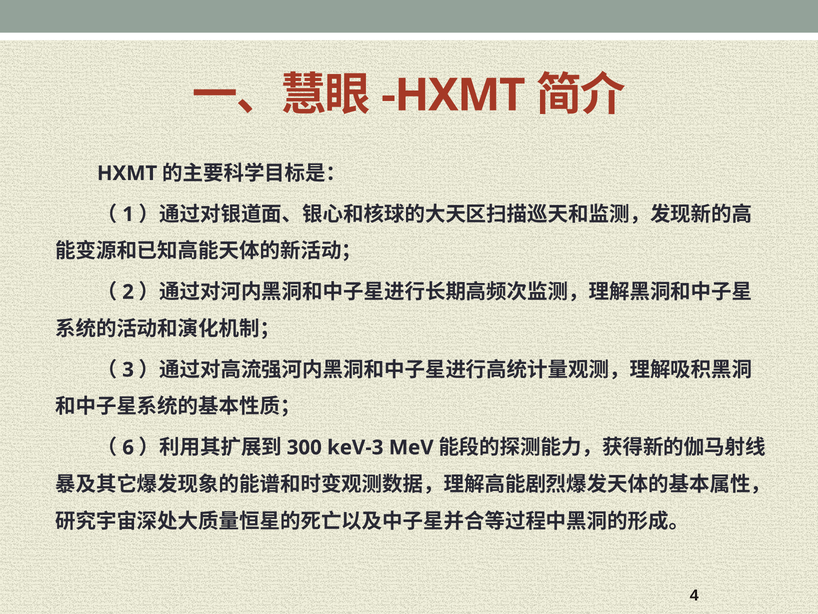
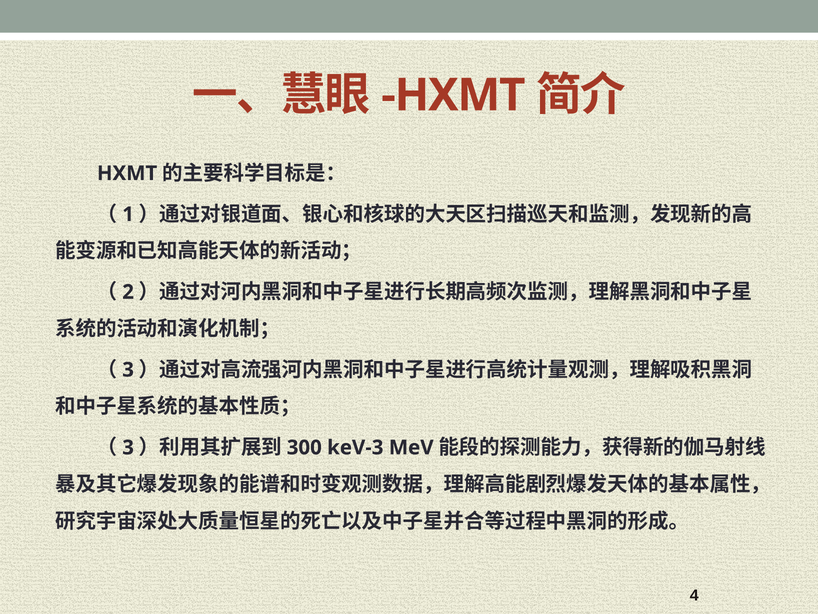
6: 6 -> 3 (128, 447)
